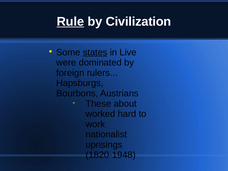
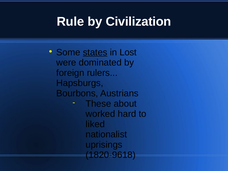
Rule underline: present -> none (70, 22)
Live: Live -> Lost (128, 52)
work: work -> liked (95, 124)
1820-1948: 1820-1948 -> 1820-9618 (111, 155)
